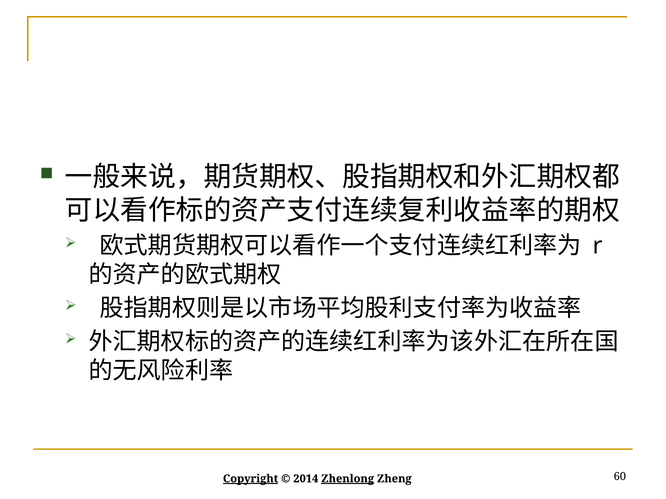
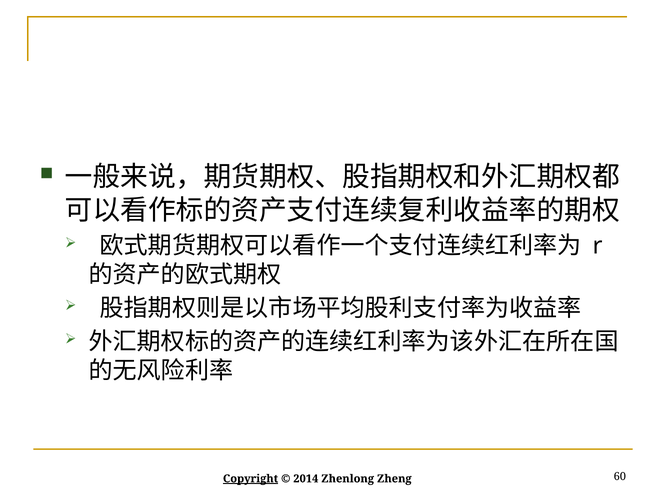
Zhenlong underline: present -> none (348, 479)
